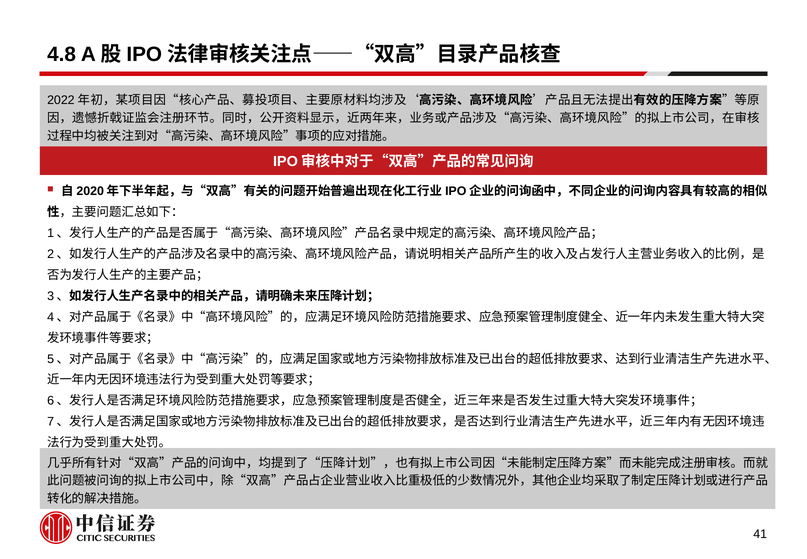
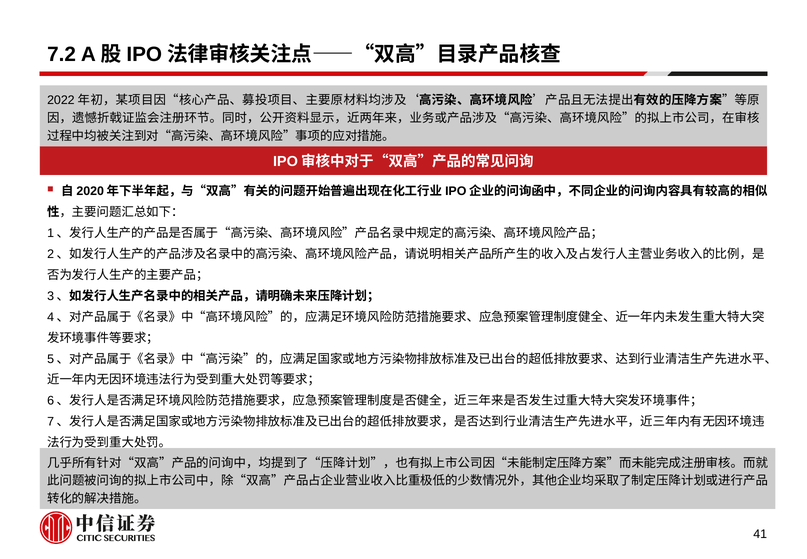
4.8: 4.8 -> 7.2 (62, 54)
